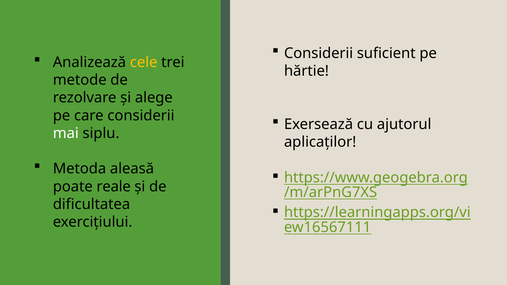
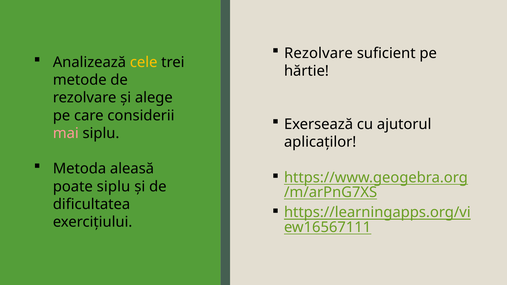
Considerii: Considerii -> Rezolvare (318, 53)
mai colour: white -> pink (66, 133)
poate reale: reale -> siplu (114, 187)
